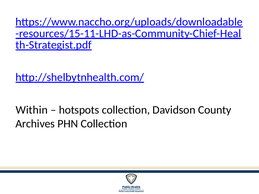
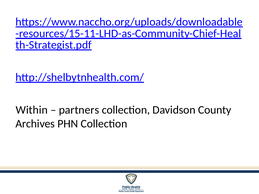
hotspots: hotspots -> partners (79, 110)
